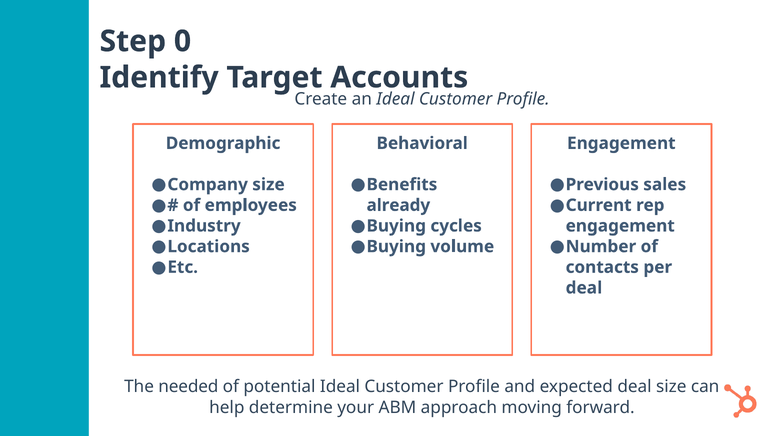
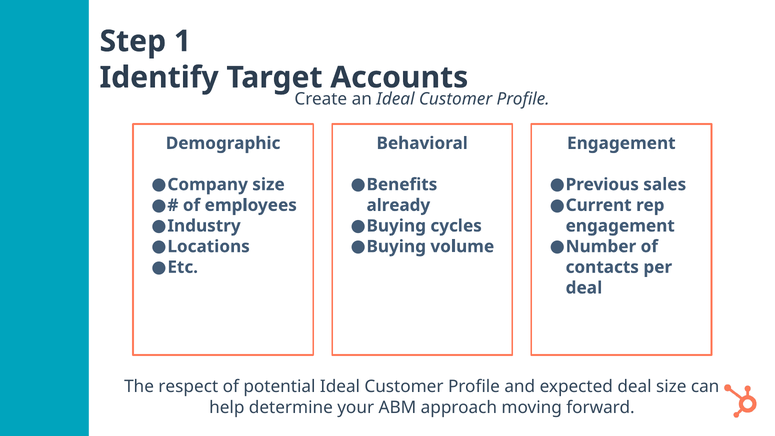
0: 0 -> 1 (183, 41)
needed: needed -> respect (188, 387)
